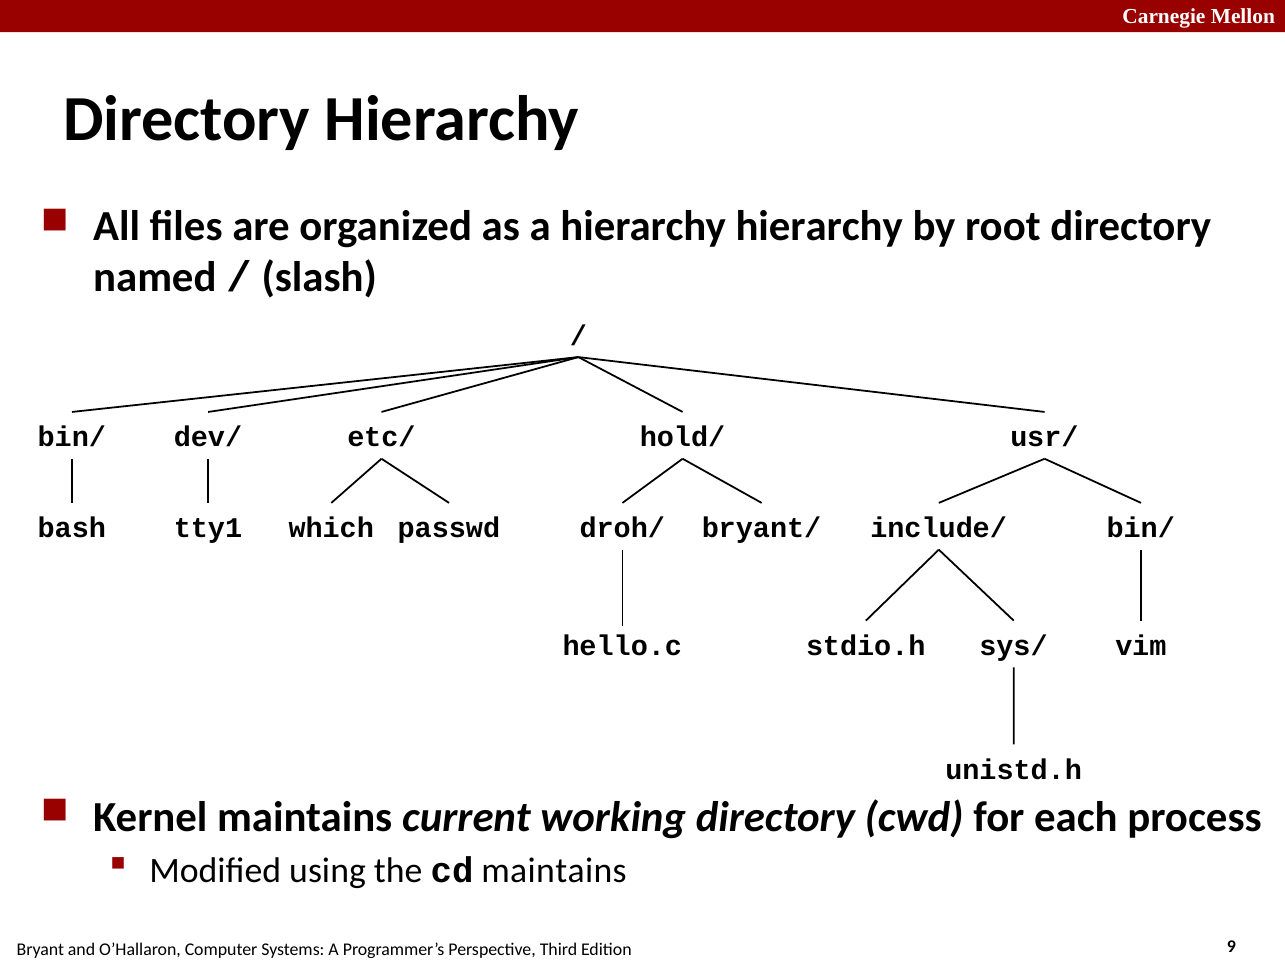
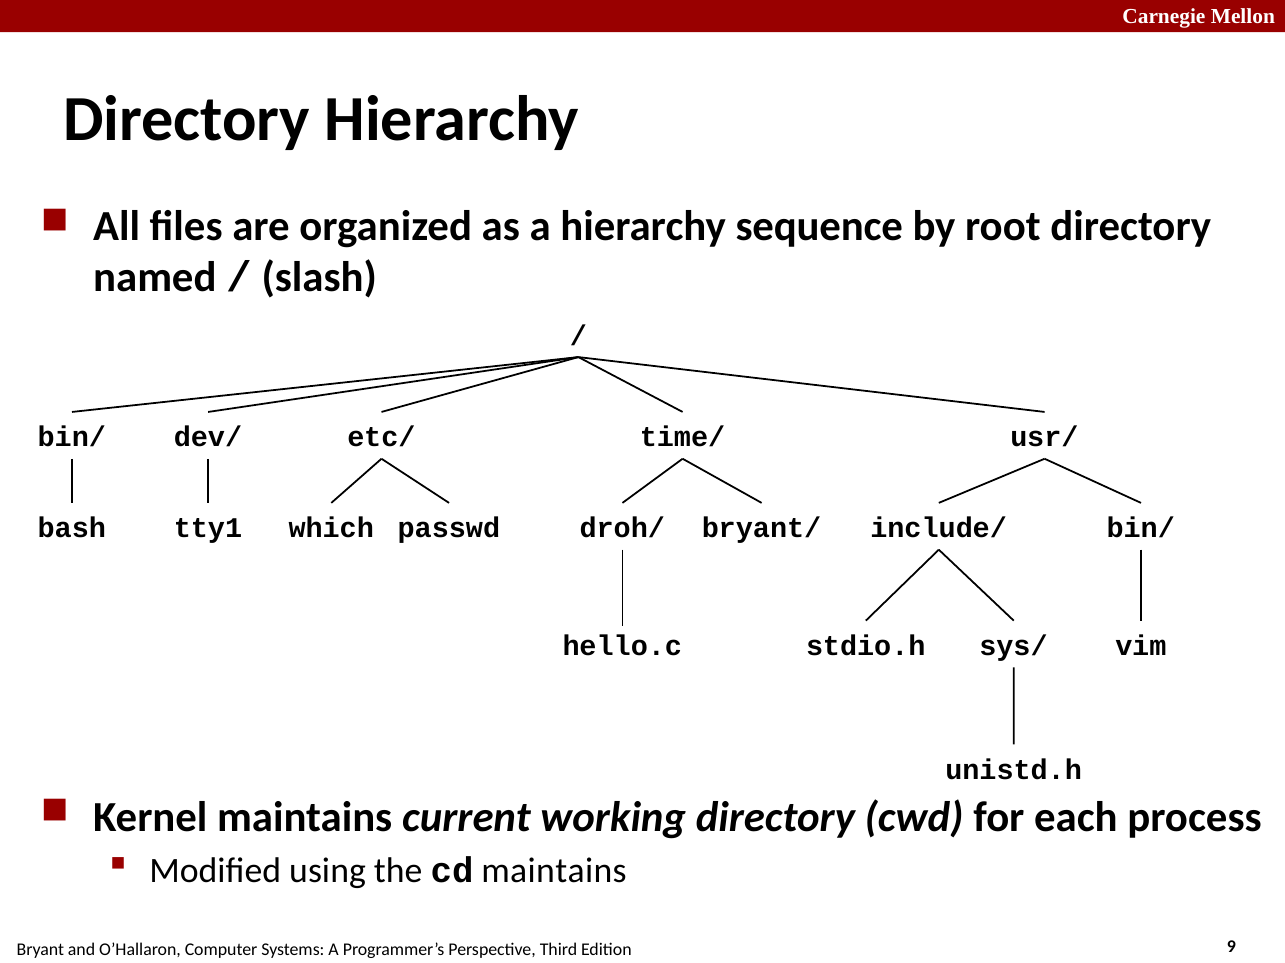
hierarchy hierarchy: hierarchy -> sequence (819, 227)
hold/: hold/ -> time/ (683, 438)
